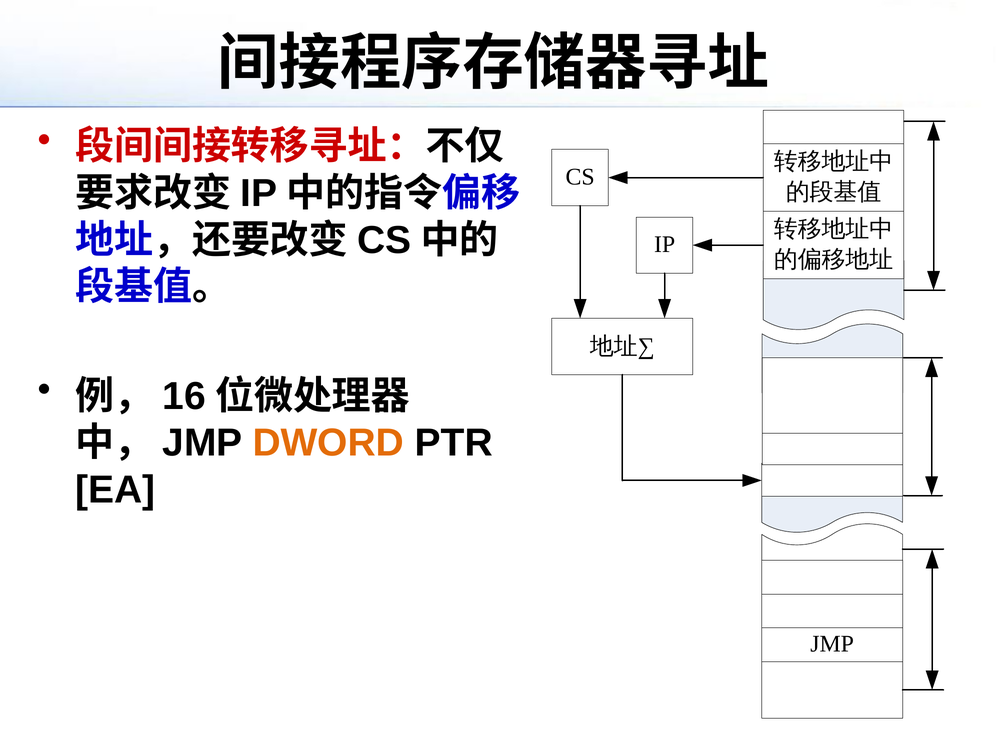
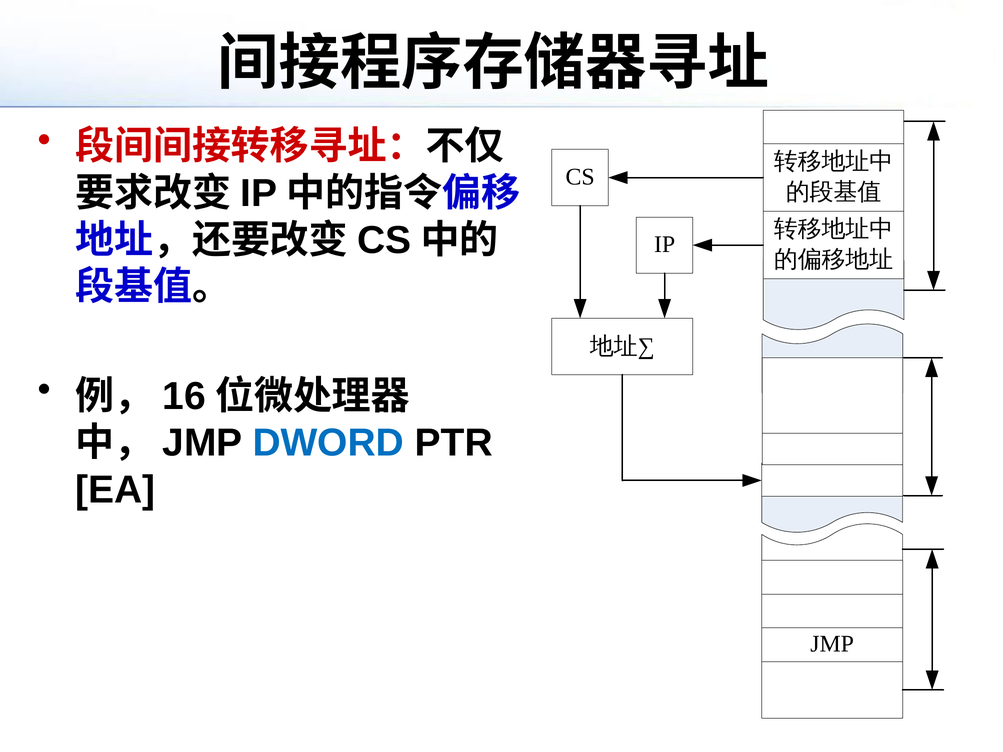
DWORD colour: orange -> blue (328, 443)
